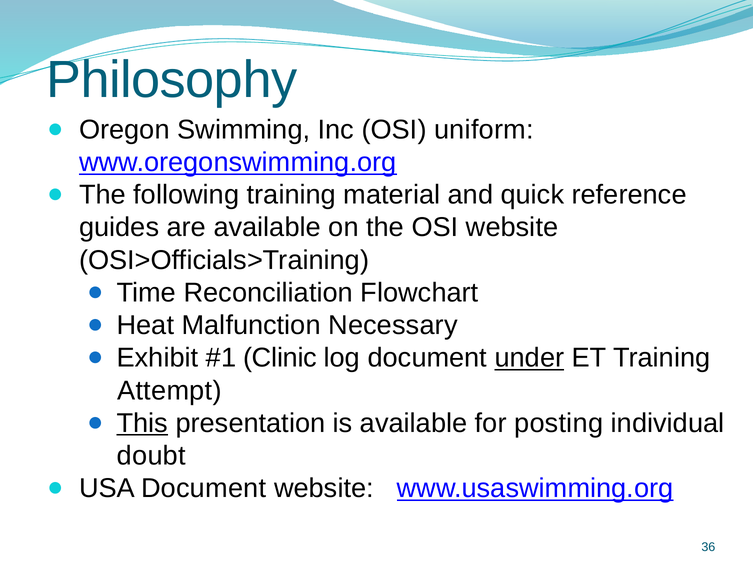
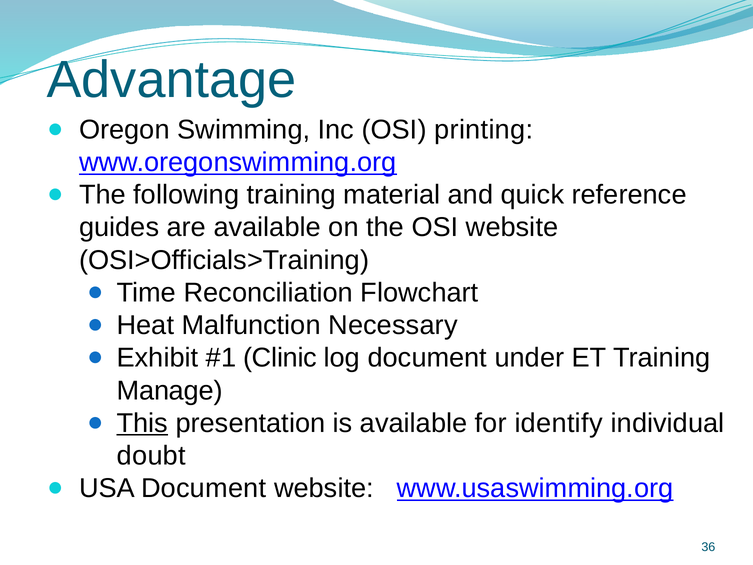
Philosophy: Philosophy -> Advantage (171, 80)
uniform: uniform -> printing (484, 130)
under underline: present -> none (529, 358)
Attempt: Attempt -> Manage (170, 390)
posting: posting -> identify (559, 423)
